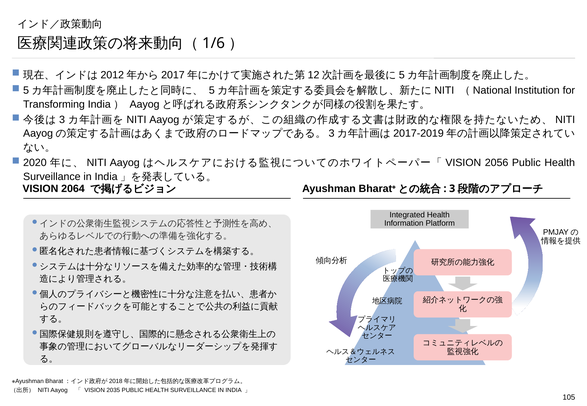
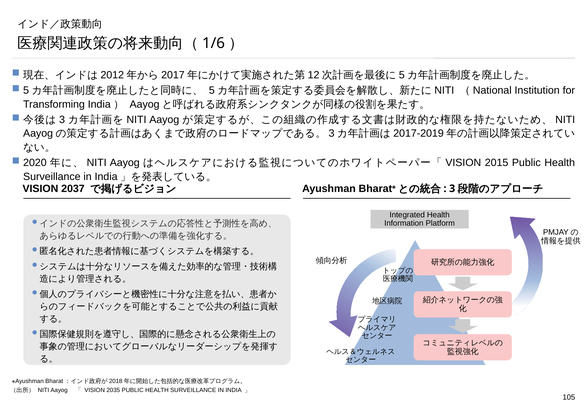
2056: 2056 -> 2015 (497, 163)
2064: 2064 -> 2037 (73, 189)
